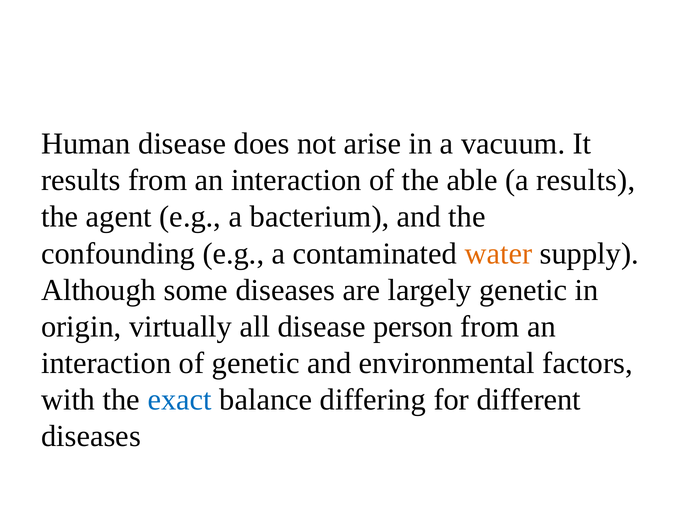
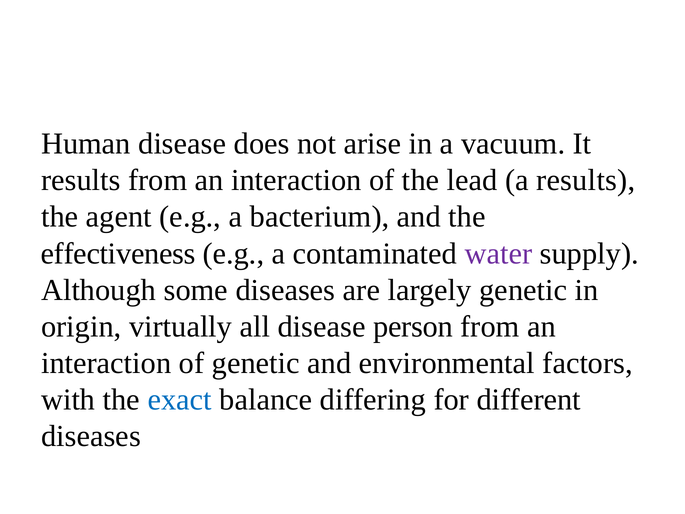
able: able -> lead (472, 180)
confounding: confounding -> effectiveness (118, 253)
water colour: orange -> purple (498, 253)
